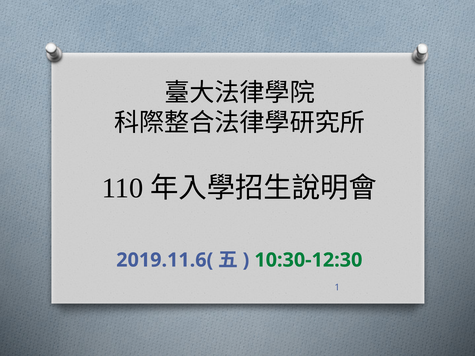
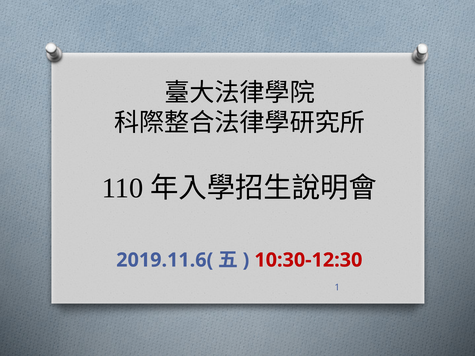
10:30-12:30 colour: green -> red (308, 260)
